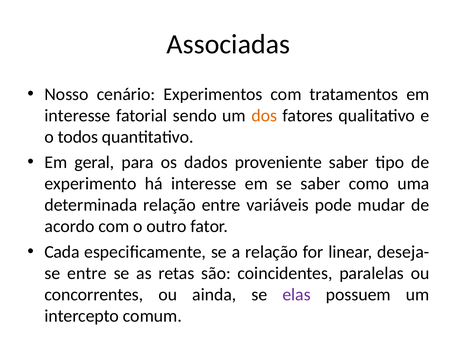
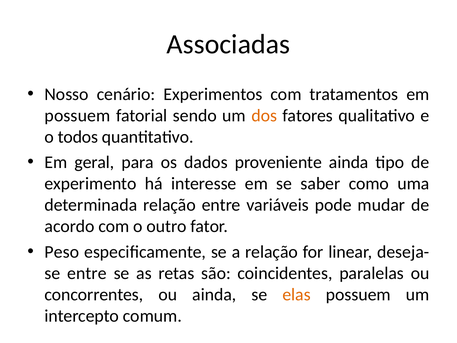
interesse: interesse -> possuem (77, 116)
proveniente saber: saber -> ainda (349, 162)
Cada: Cada -> Peso (62, 252)
elas colour: purple -> orange (297, 294)
